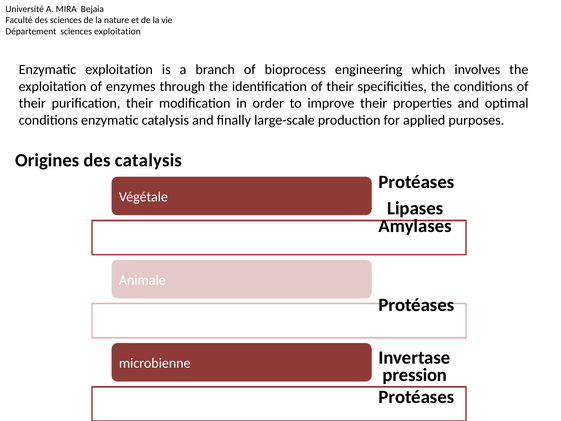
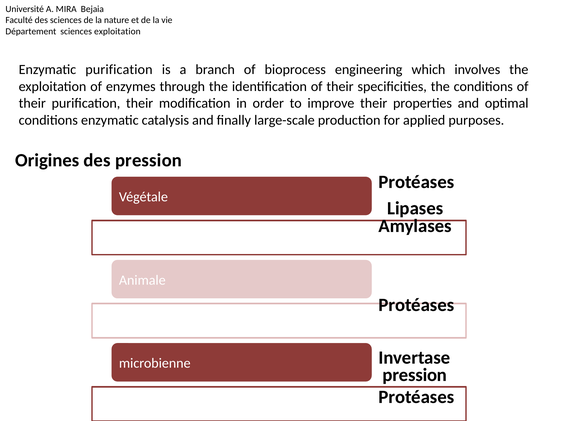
Enzymatic exploitation: exploitation -> purification (119, 70)
des catalysis: catalysis -> pression (148, 160)
